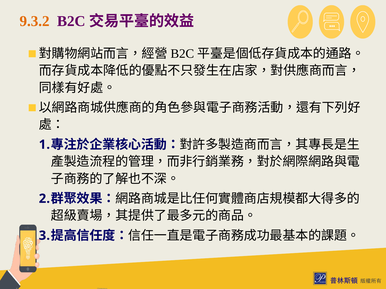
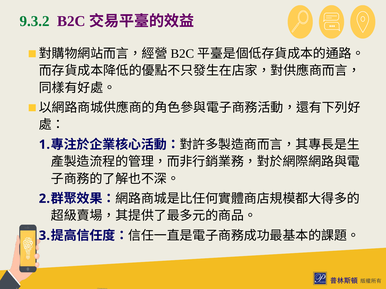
9.3.2 colour: orange -> green (35, 21)
